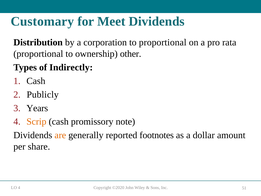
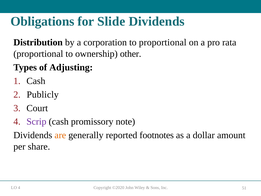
Customary: Customary -> Obligations (42, 21)
Meet: Meet -> Slide (111, 21)
Indirectly: Indirectly -> Adjusting (71, 67)
Years: Years -> Court (37, 108)
Scrip colour: orange -> purple (36, 122)
